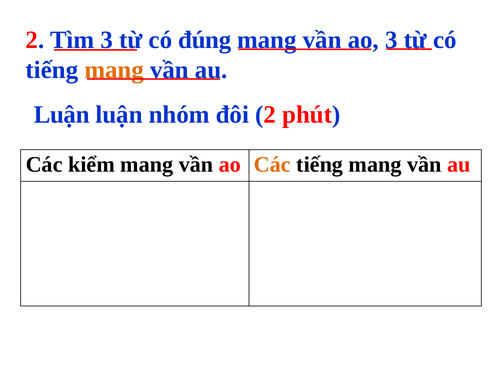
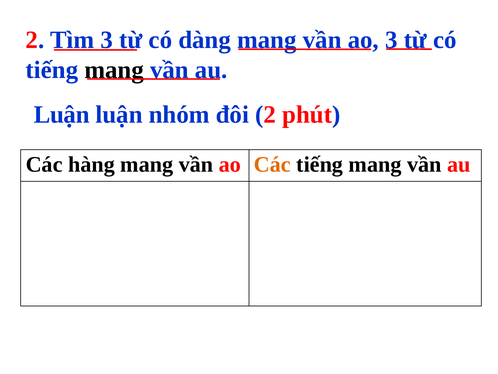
đúng: đúng -> dàng (205, 40)
mang colour: orange -> black (114, 70)
kiểm: kiểm -> hàng (91, 164)
